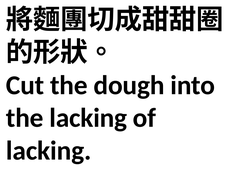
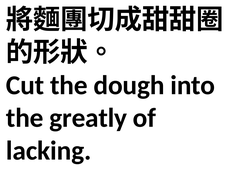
the lacking: lacking -> greatly (88, 118)
